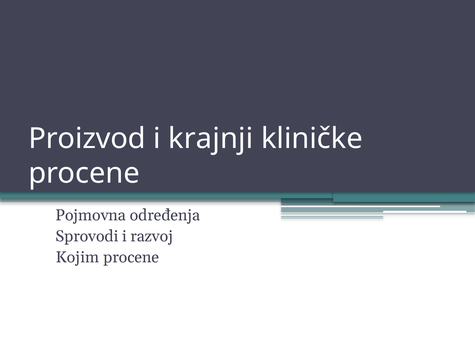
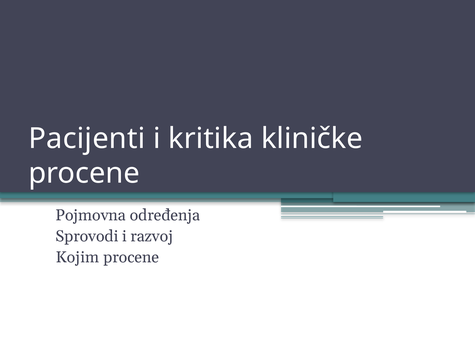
Proizvod: Proizvod -> Pacijenti (87, 139)
krajnji: krajnji -> kritika (211, 139)
